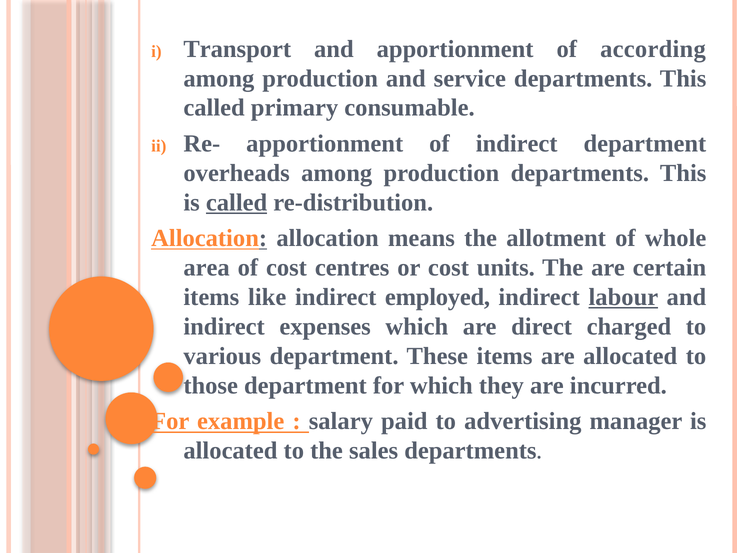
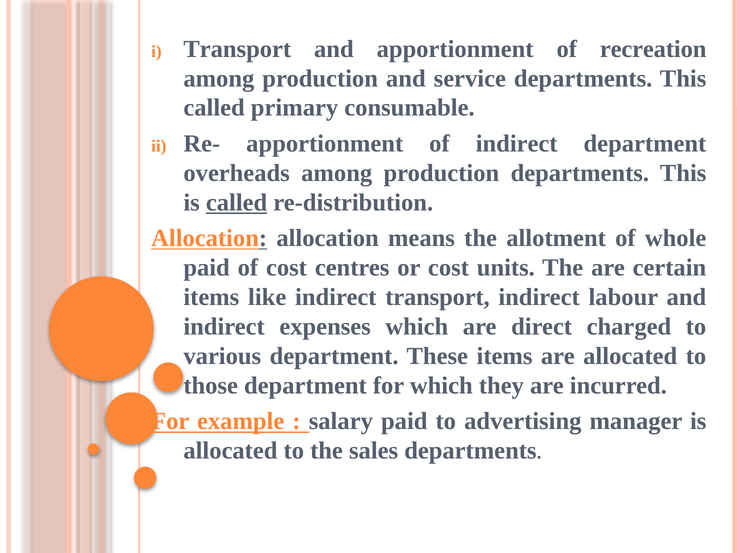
according: according -> recreation (653, 49)
area: area -> paid (207, 268)
indirect employed: employed -> transport (438, 297)
labour underline: present -> none (623, 297)
